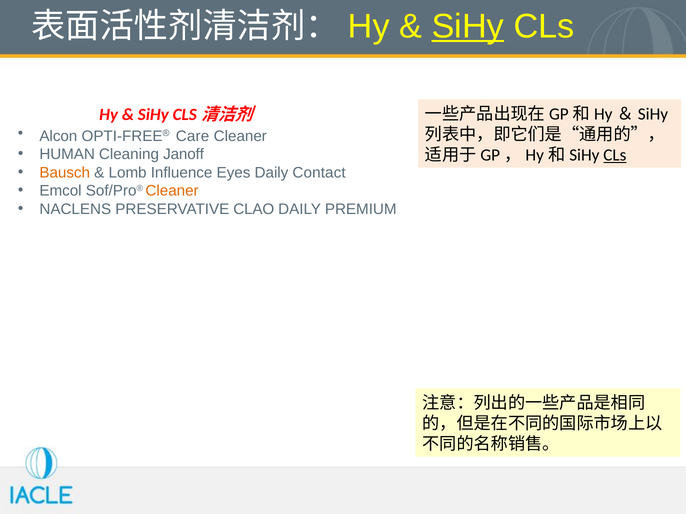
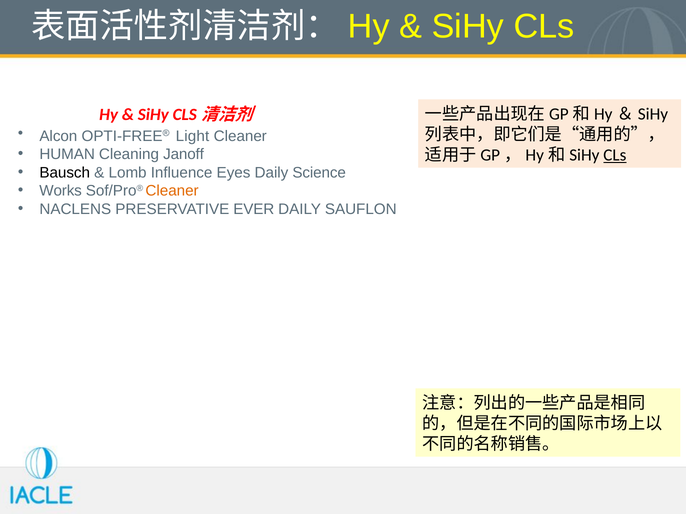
SiHy underline: present -> none (468, 26)
Care: Care -> Light (193, 136)
Bausch colour: orange -> black (65, 173)
Contact: Contact -> Science (319, 173)
Emcol: Emcol -> Works (61, 191)
CLAO: CLAO -> EVER (254, 209)
PREMIUM: PREMIUM -> SAUFLON (361, 209)
